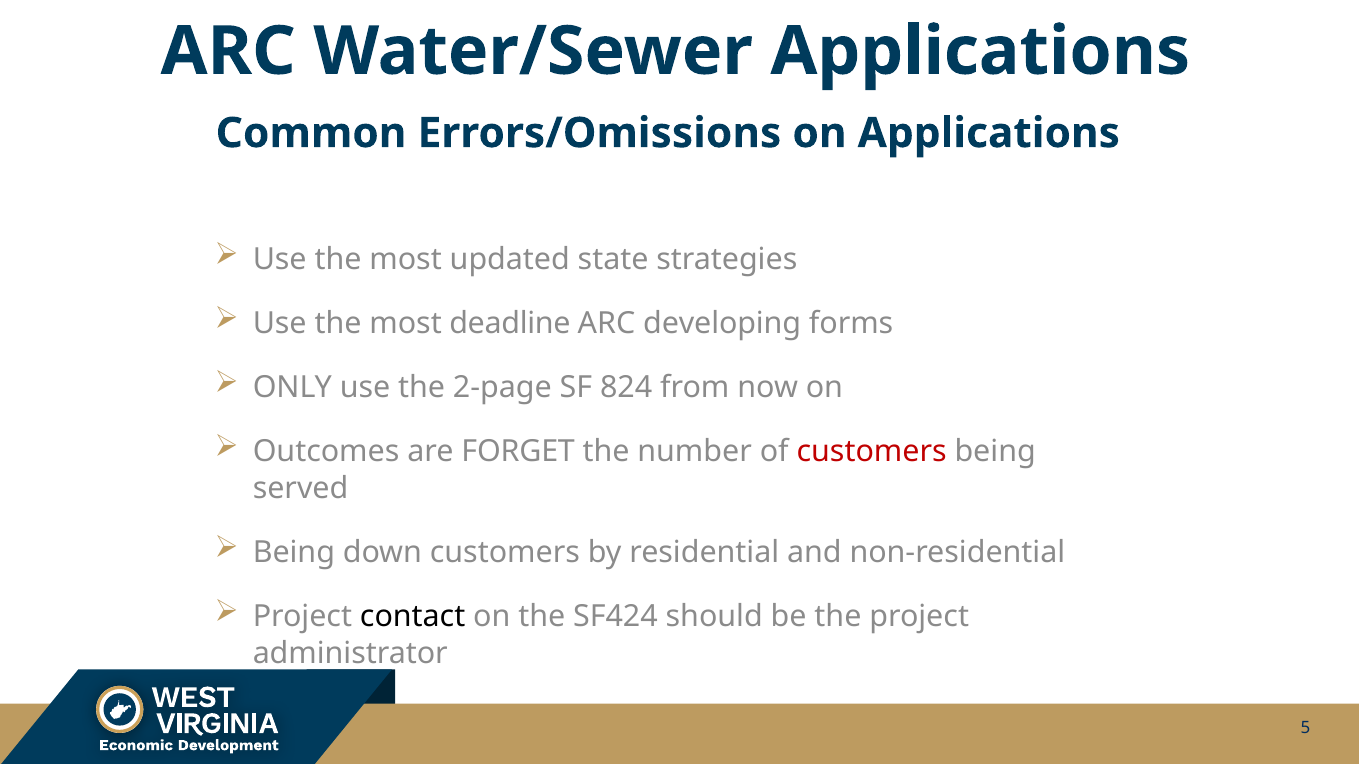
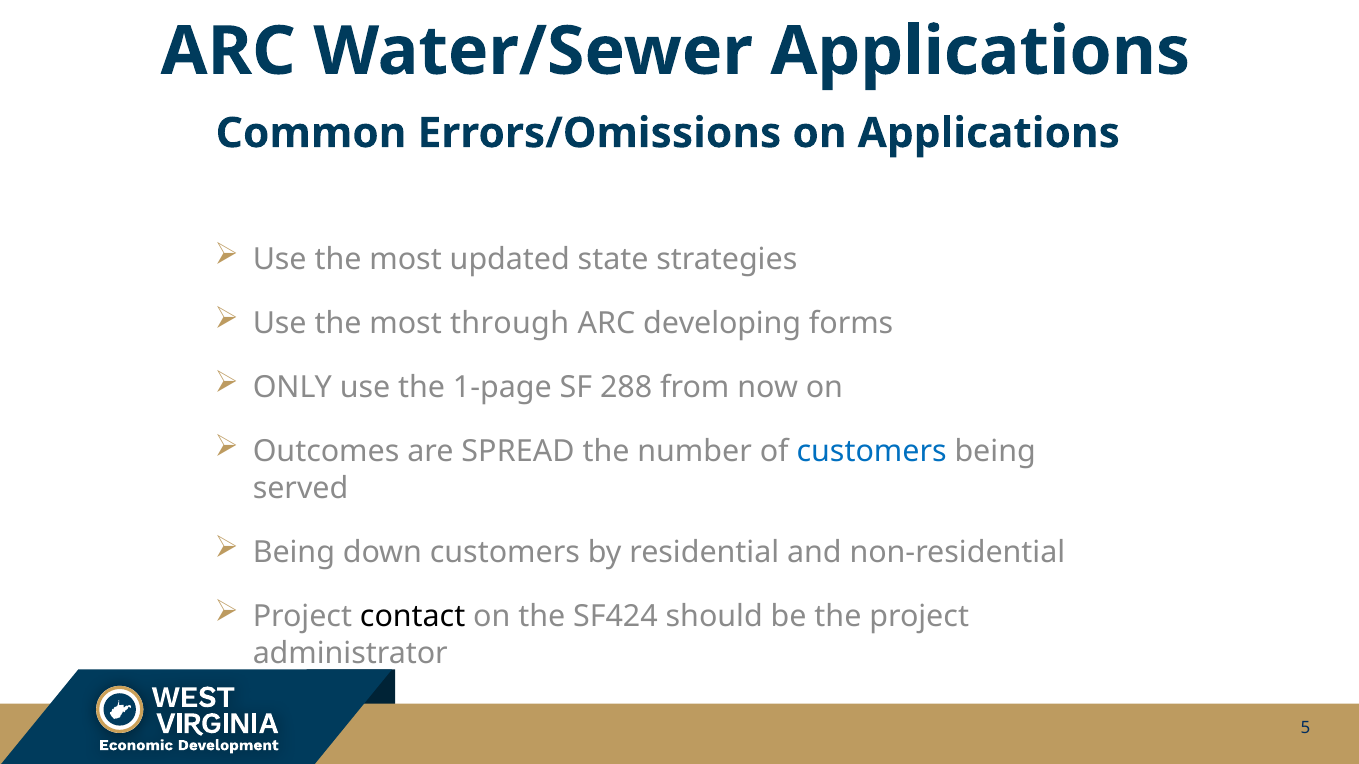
deadline: deadline -> through (510, 324)
2-page: 2-page -> 1-page (502, 388)
824: 824 -> 288 (626, 388)
FORGET: FORGET -> SPREAD (518, 452)
customers colour: red -> blue (872, 452)
